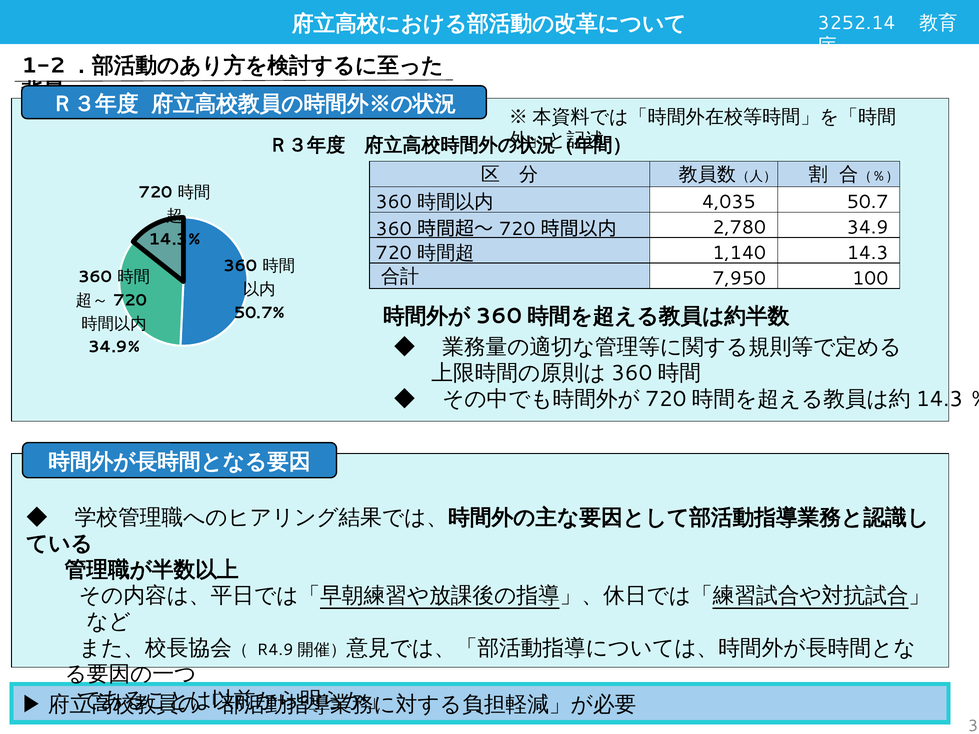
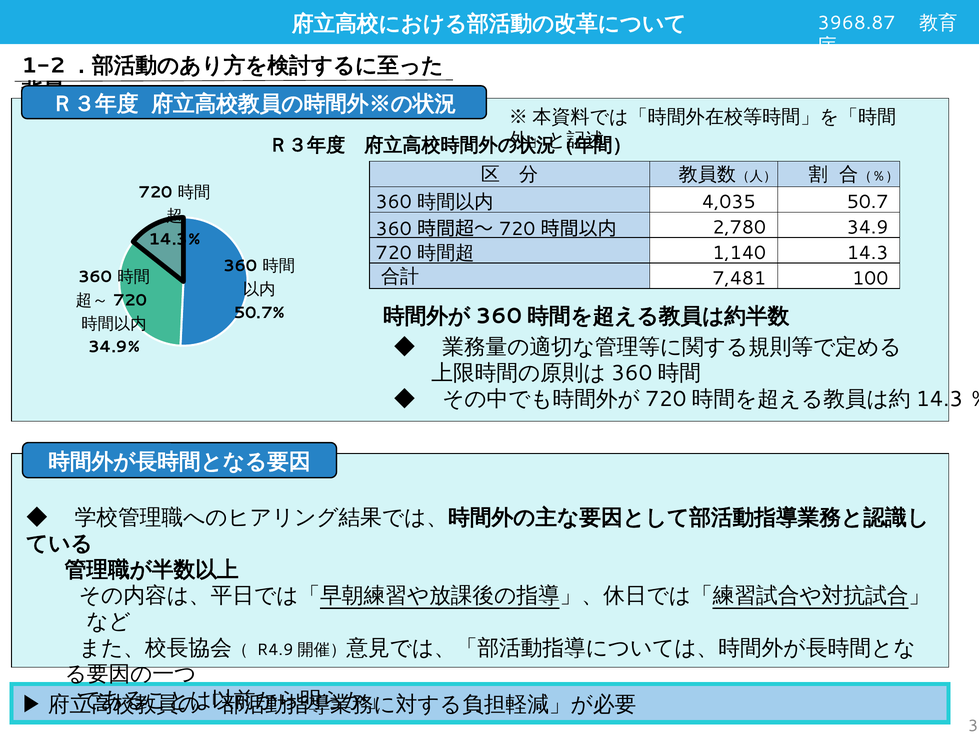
3252.14: 3252.14 -> 3968.87 (857, 23)
7,950: 7,950 -> 7,481 (739, 279)
